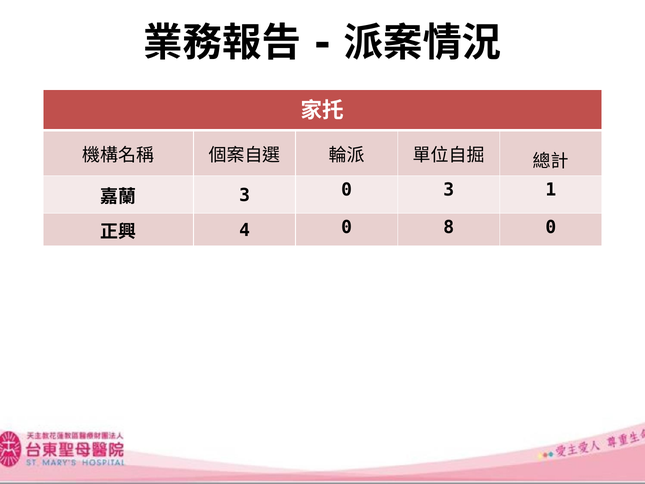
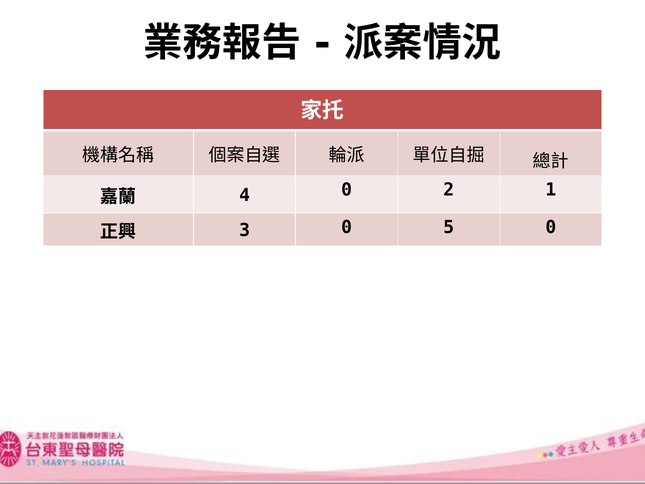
3: 3 -> 4 (245, 195)
0 3: 3 -> 2 (449, 190)
4: 4 -> 3 (245, 230)
8: 8 -> 5 (449, 227)
